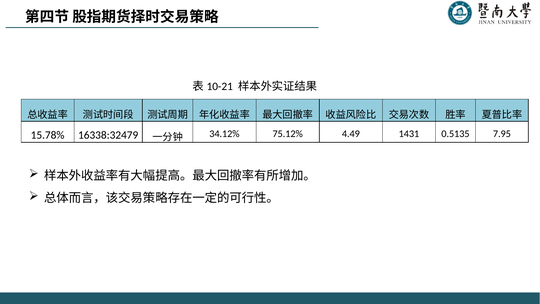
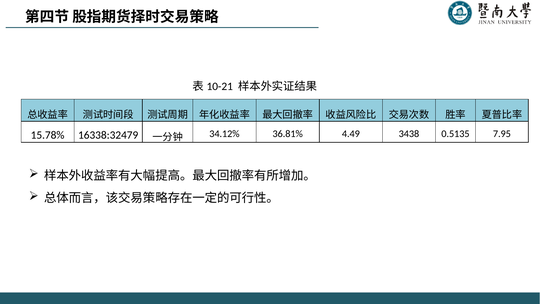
75.12%: 75.12% -> 36.81% (288, 134)
1431: 1431 -> 3438 (409, 134)
